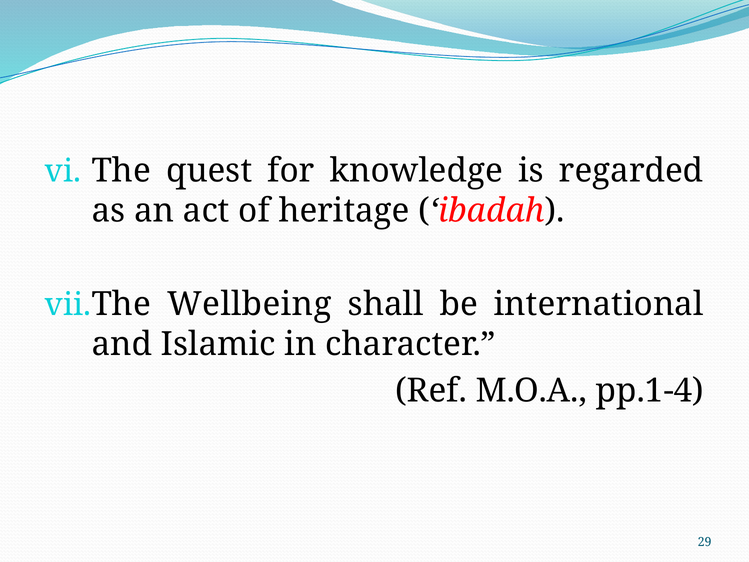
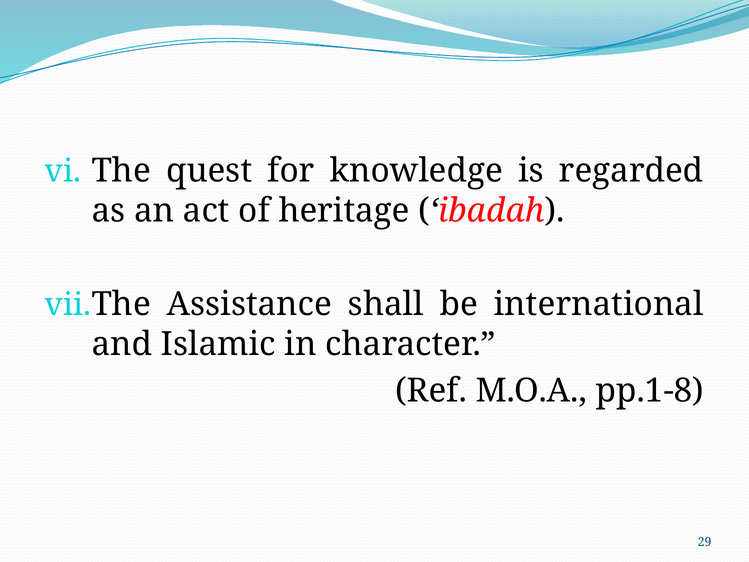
Wellbeing: Wellbeing -> Assistance (250, 304)
pp.1-4: pp.1-4 -> pp.1-8 (650, 391)
